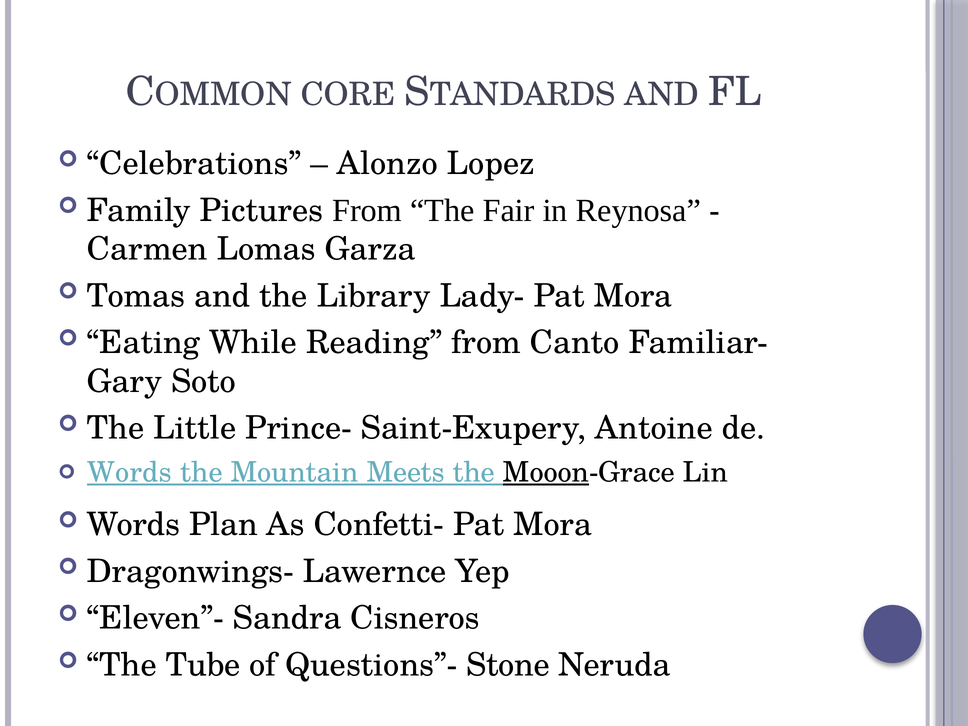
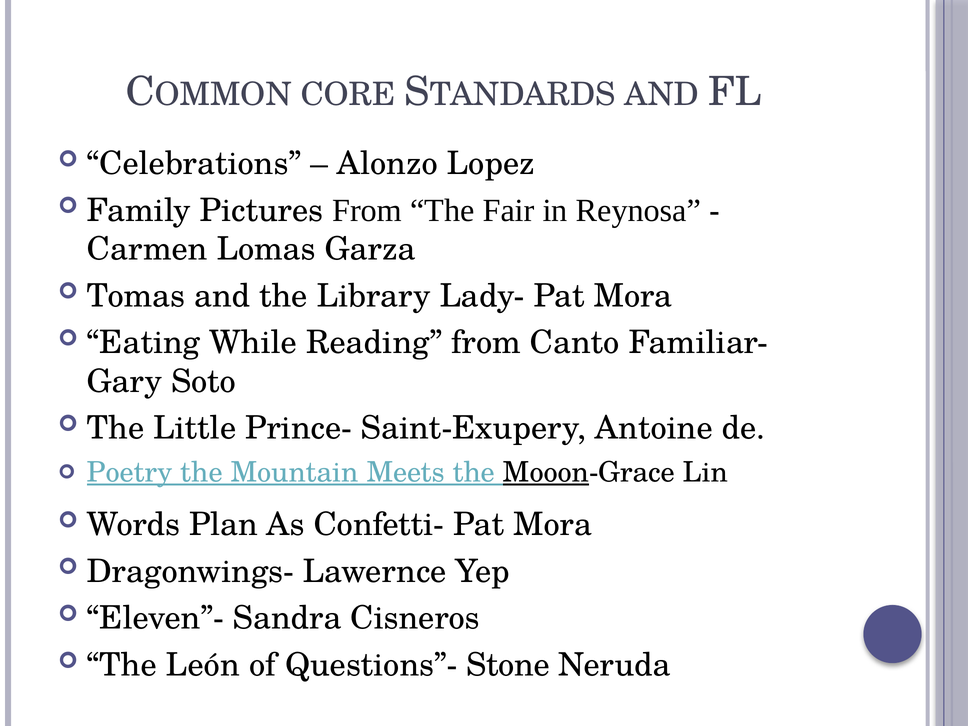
Words: Words -> Poetry (130, 472)
Tube: Tube -> León (203, 665)
